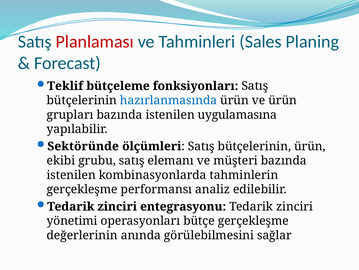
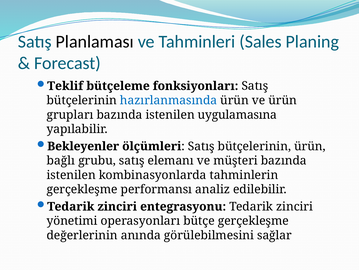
Planlaması colour: red -> black (95, 41)
Sektöründe: Sektöründe -> Bekleyenler (83, 146)
ekibi: ekibi -> bağlı (61, 160)
